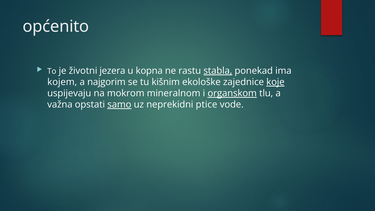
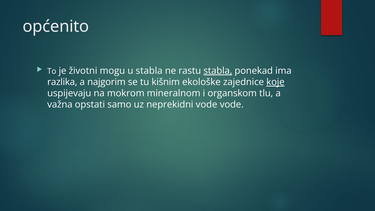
jezera: jezera -> mogu (112, 71)
u kopna: kopna -> stabla (149, 71)
kojem: kojem -> razlika (62, 82)
organskom underline: present -> none (232, 93)
samo underline: present -> none (119, 105)
neprekidni ptice: ptice -> vode (207, 105)
